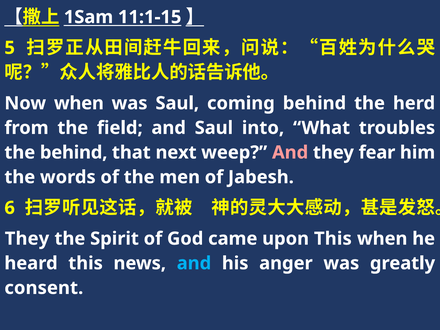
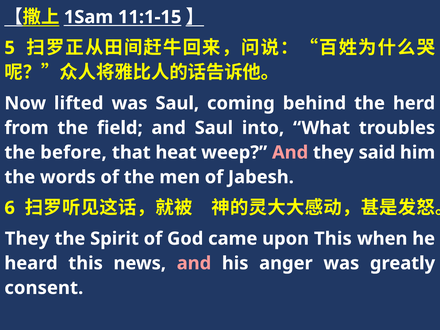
Now when: when -> lifted (79, 103)
the behind: behind -> before (73, 153)
next: next -> heat (176, 153)
fear: fear -> said (377, 153)
and colour: light blue -> pink (194, 263)
